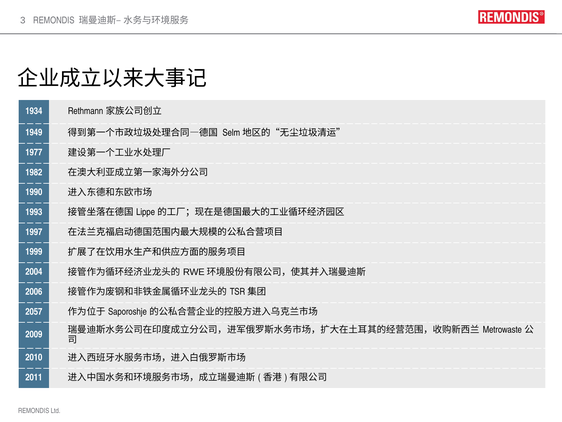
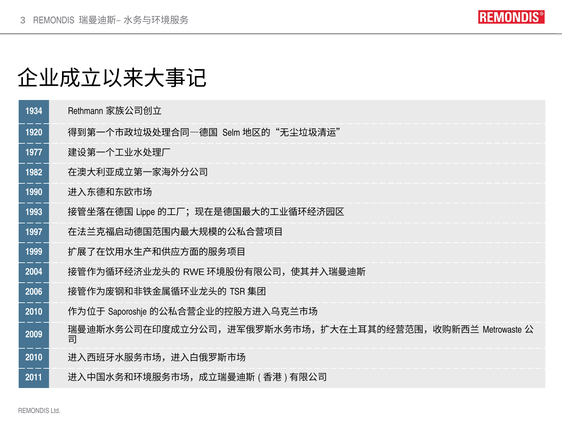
1949: 1949 -> 1920 (34, 132)
2057: 2057 -> 2010 (34, 311)
